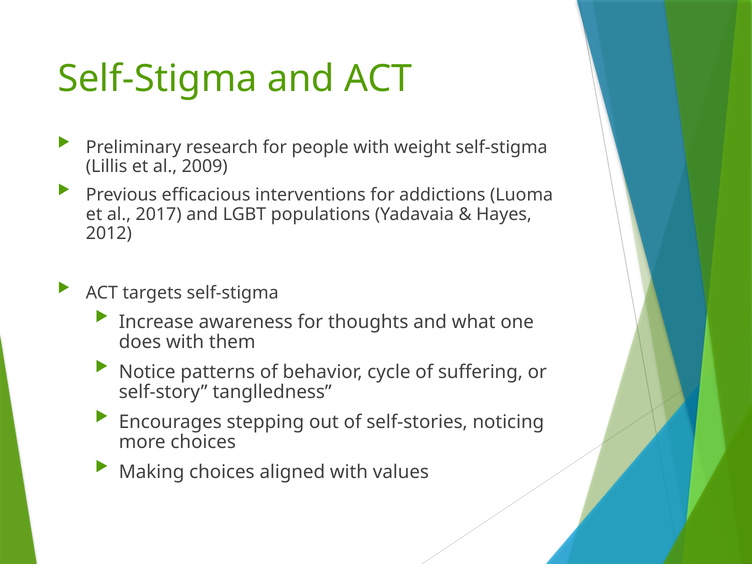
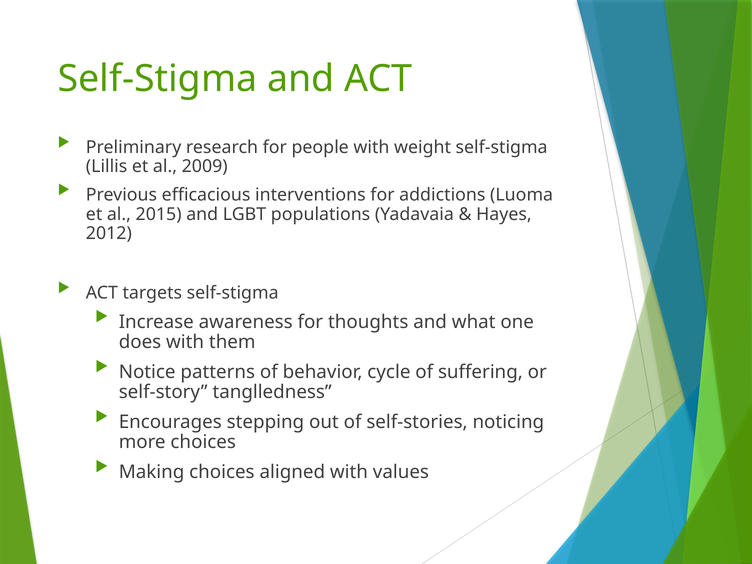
2017: 2017 -> 2015 (159, 214)
